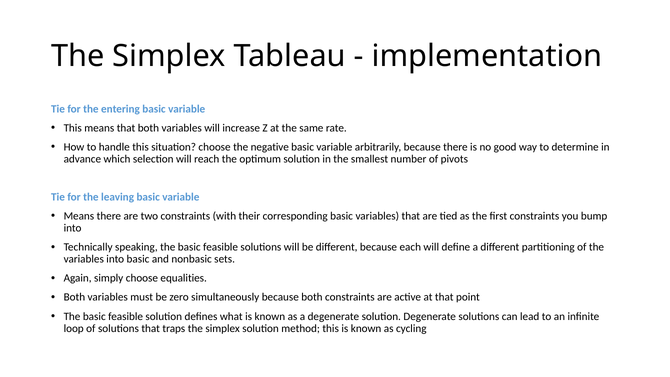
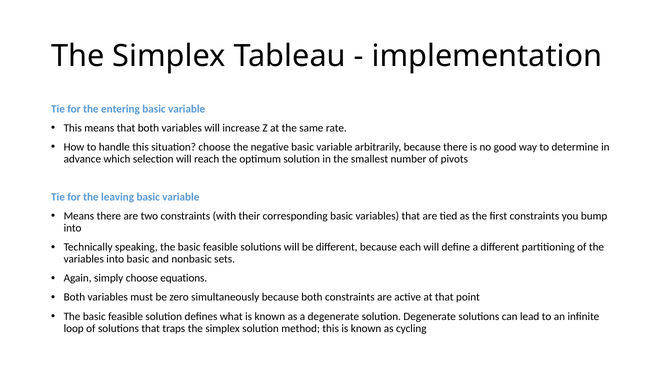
equalities: equalities -> equations (184, 278)
